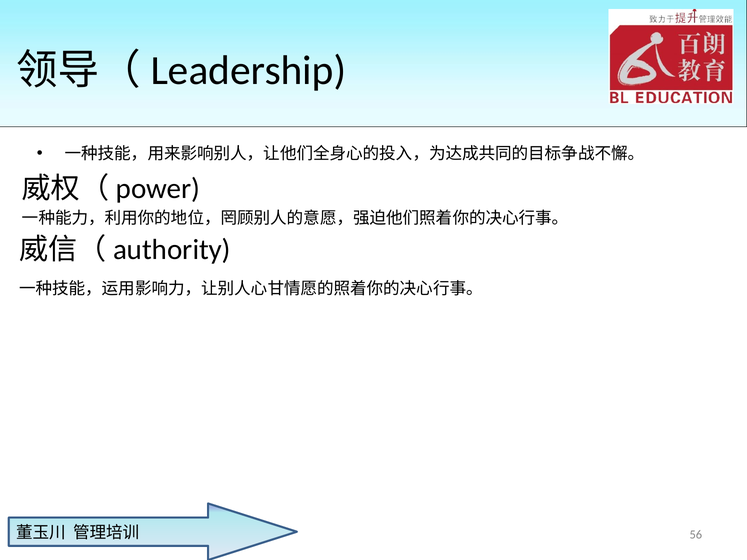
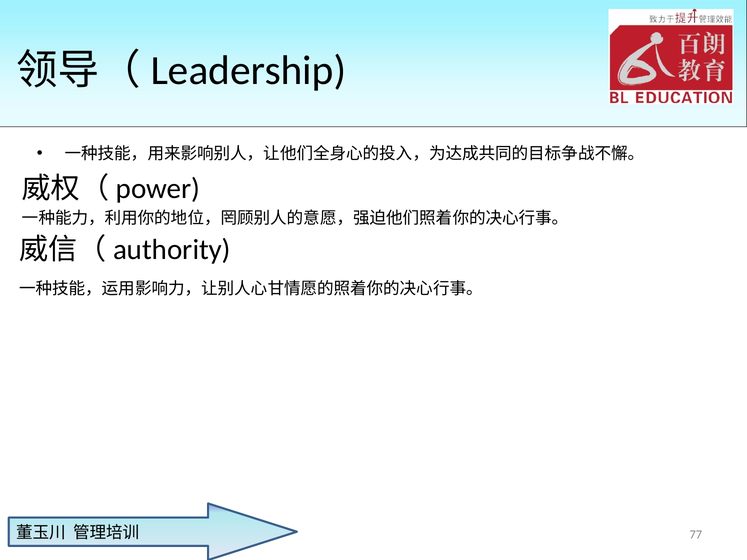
56: 56 -> 77 (696, 535)
